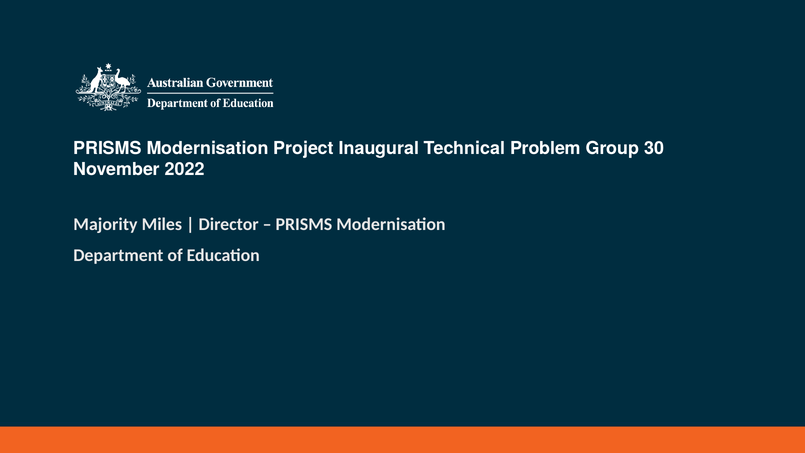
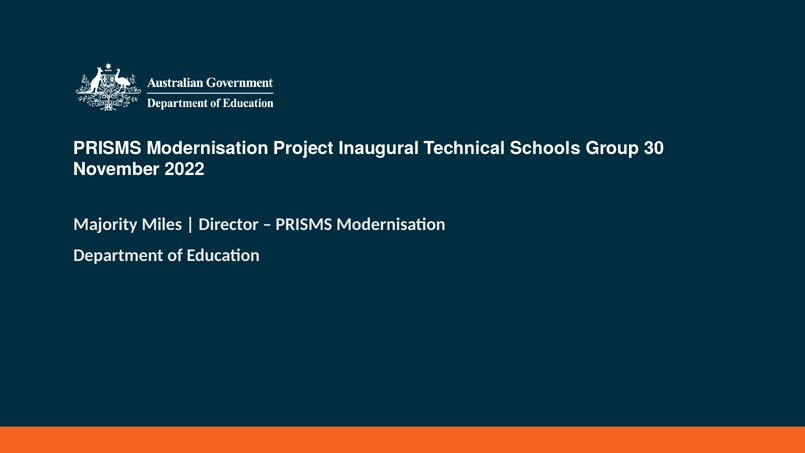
Problem: Problem -> Schools (545, 149)
